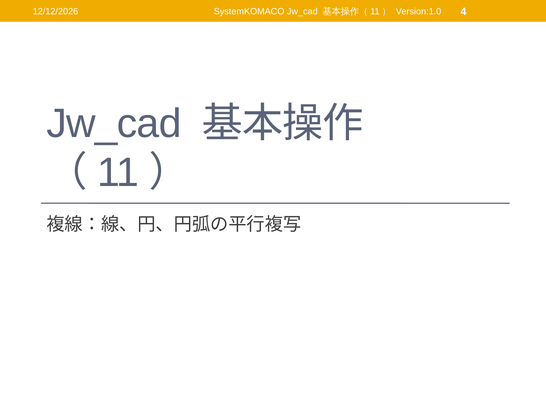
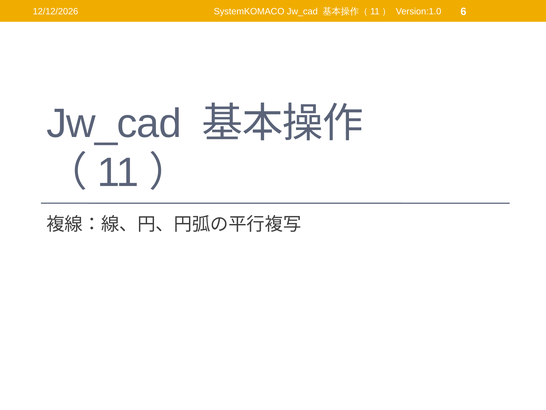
4: 4 -> 6 (463, 12)
